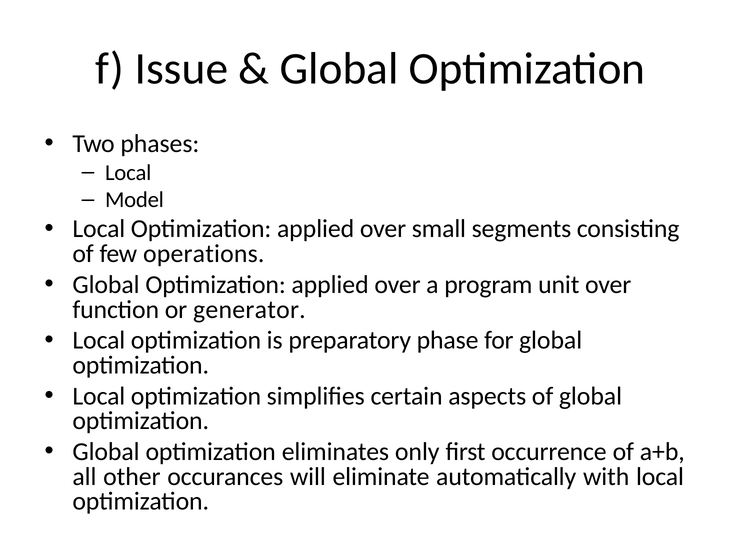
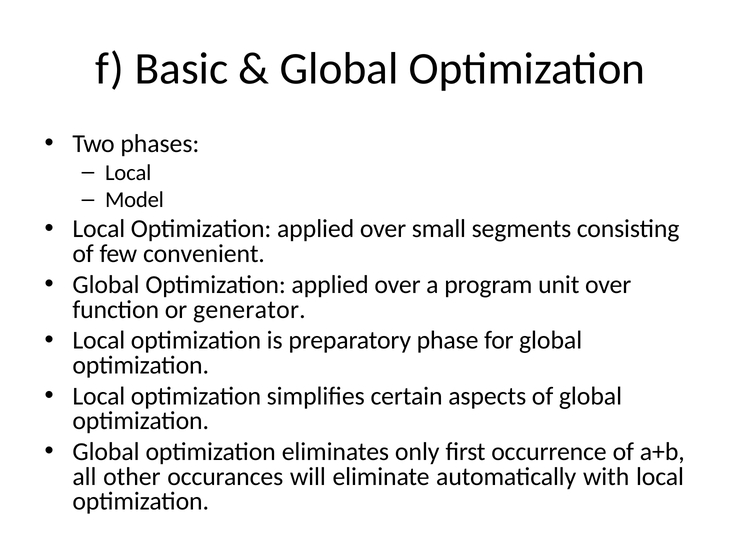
Issue: Issue -> Basic (182, 69)
operations: operations -> convenient (204, 254)
